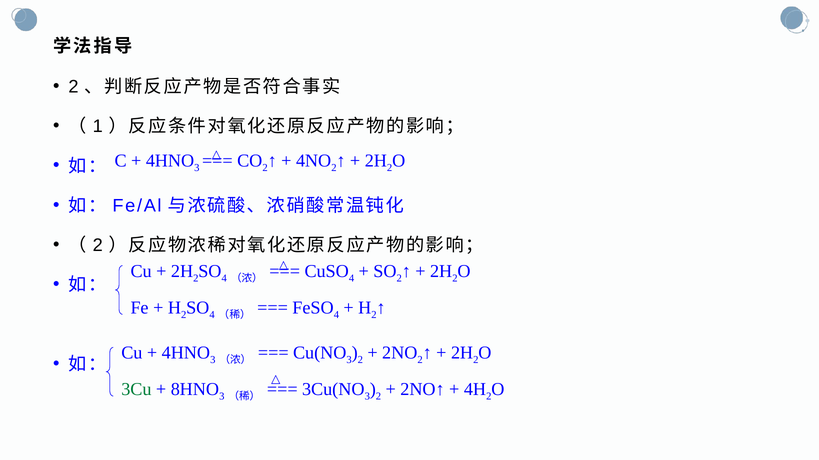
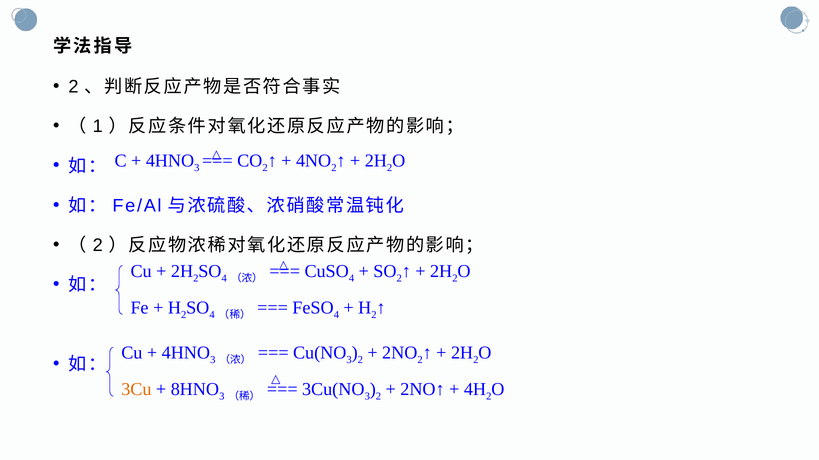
3Cu colour: green -> orange (136, 390)
